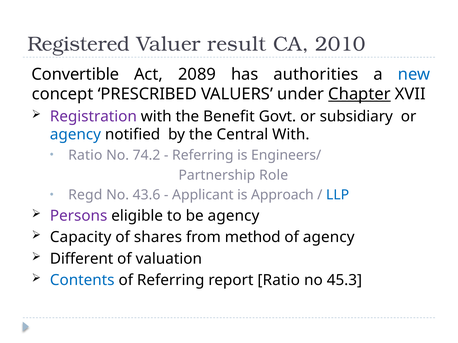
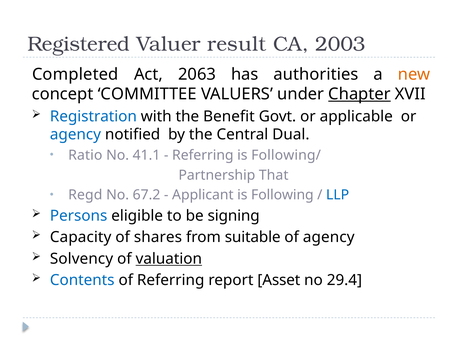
2010: 2010 -> 2003 (340, 44)
Convertible: Convertible -> Completed (75, 74)
2089: 2089 -> 2063 (197, 74)
new colour: blue -> orange (414, 74)
PRESCRIBED: PRESCRIBED -> COMMITTEE (147, 94)
Registration colour: purple -> blue (93, 117)
subsidiary: subsidiary -> applicable (356, 117)
Central With: With -> Dual (291, 135)
74.2: 74.2 -> 41.1 (146, 155)
Engineers/: Engineers/ -> Following/ (286, 155)
Role: Role -> That (274, 175)
43.6: 43.6 -> 67.2 (146, 195)
Approach: Approach -> Following (282, 195)
Persons colour: purple -> blue (79, 216)
be agency: agency -> signing (234, 216)
method: method -> suitable (253, 238)
Different: Different -> Solvency (82, 259)
valuation underline: none -> present (169, 259)
report Ratio: Ratio -> Asset (279, 281)
45.3: 45.3 -> 29.4 (344, 281)
